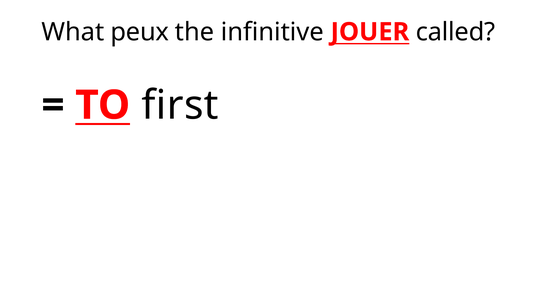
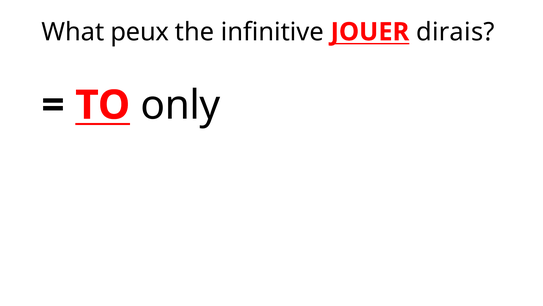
called: called -> dirais (455, 32)
first: first -> only (180, 105)
